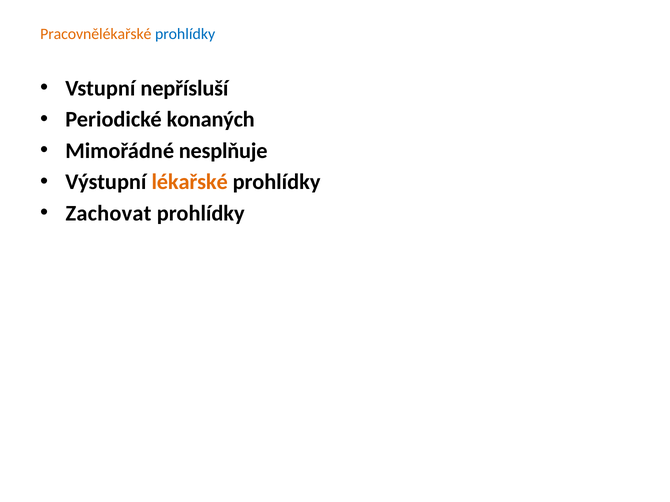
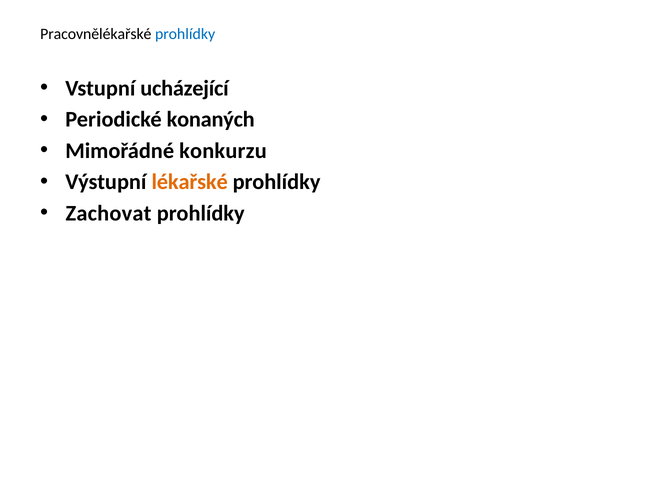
Pracovnělékařské colour: orange -> black (96, 34)
nepřísluší: nepřísluší -> ucházející (184, 88)
nesplňuje: nesplňuje -> konkurzu (223, 151)
